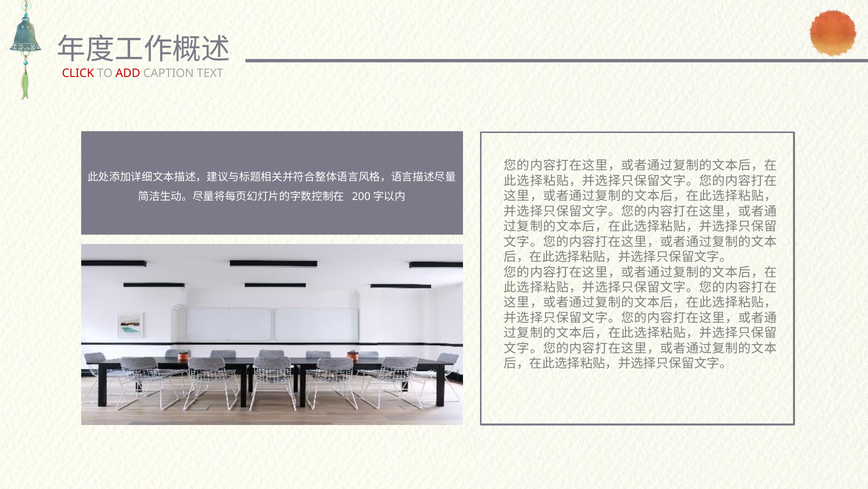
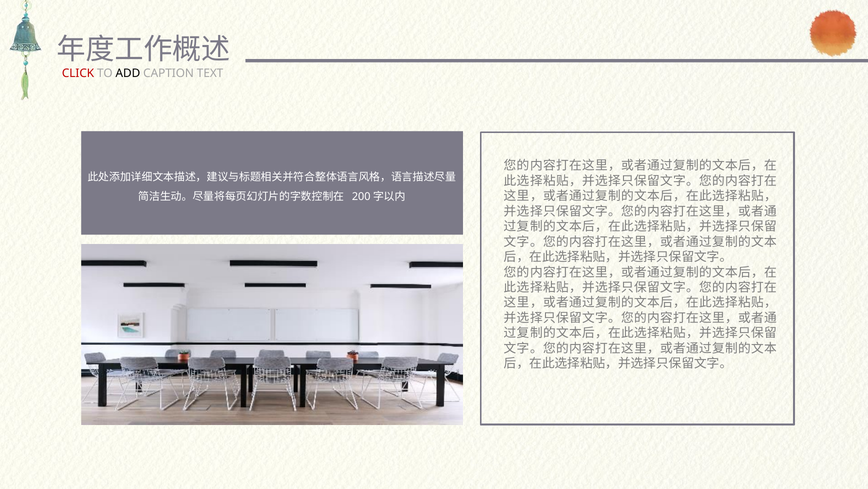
ADD colour: red -> black (128, 73)
